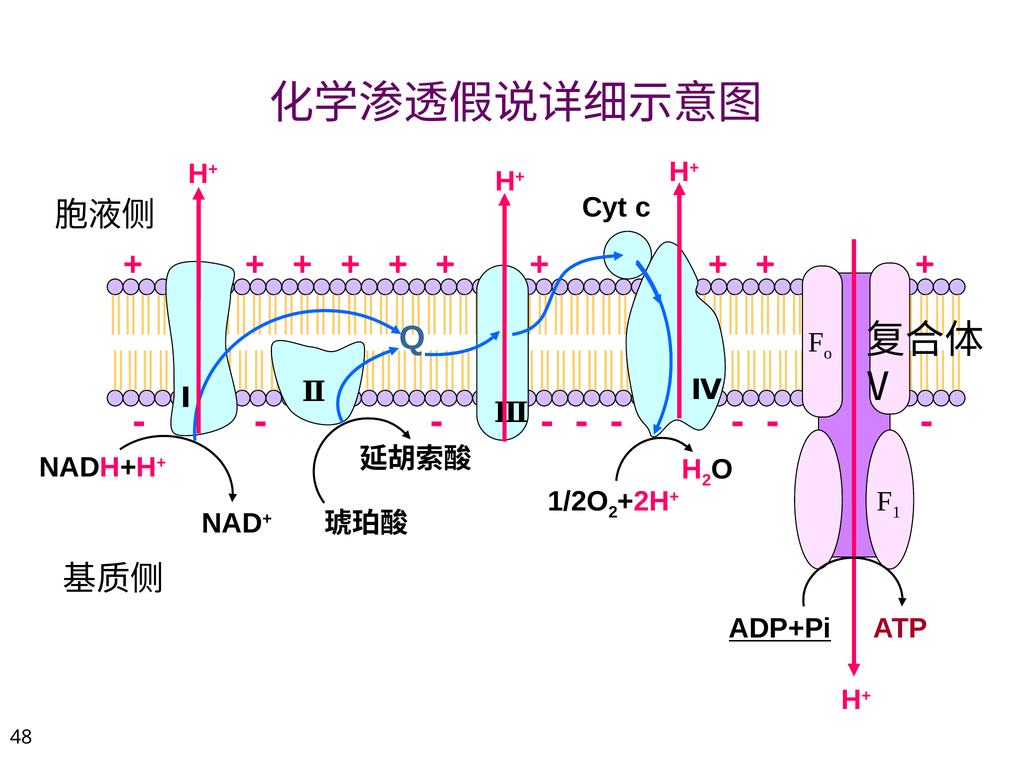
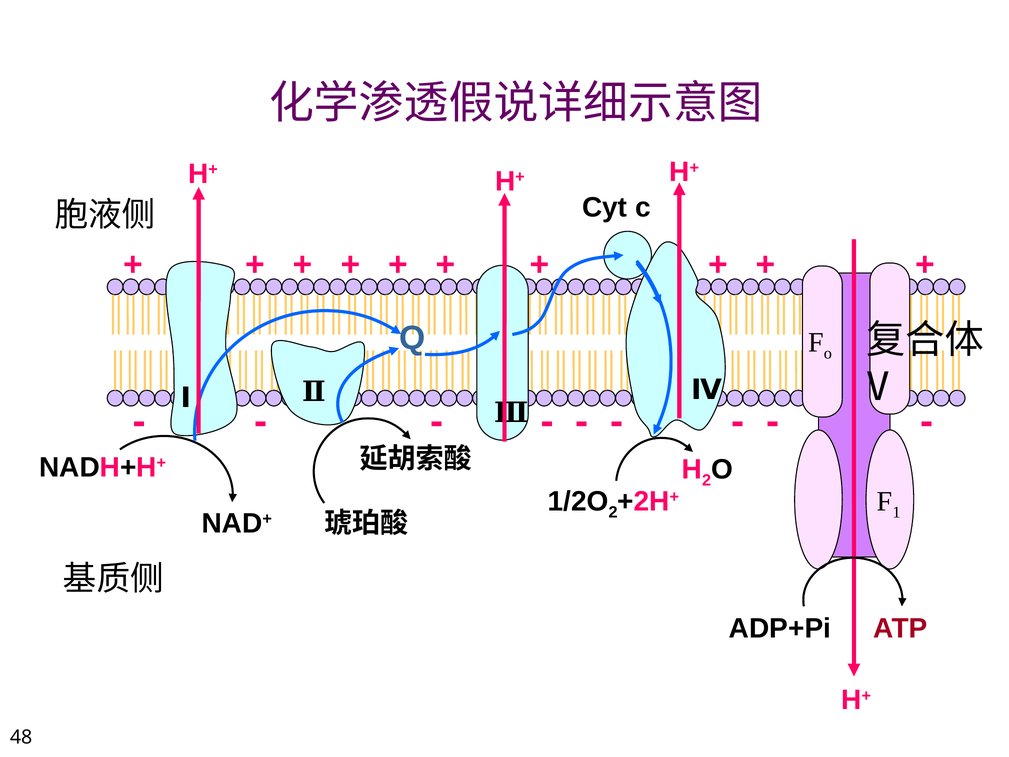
ADP+Pi underline: present -> none (780, 628)
